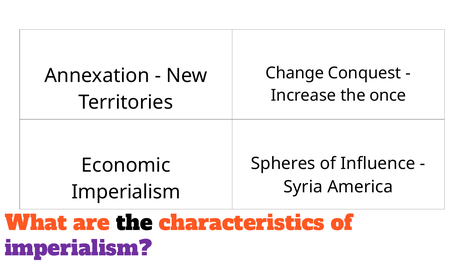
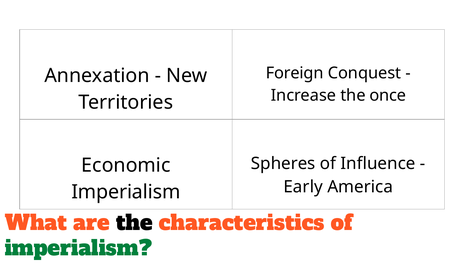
Change: Change -> Foreign (295, 73)
Syria: Syria -> Early (303, 186)
imperialism colour: purple -> green (78, 248)
